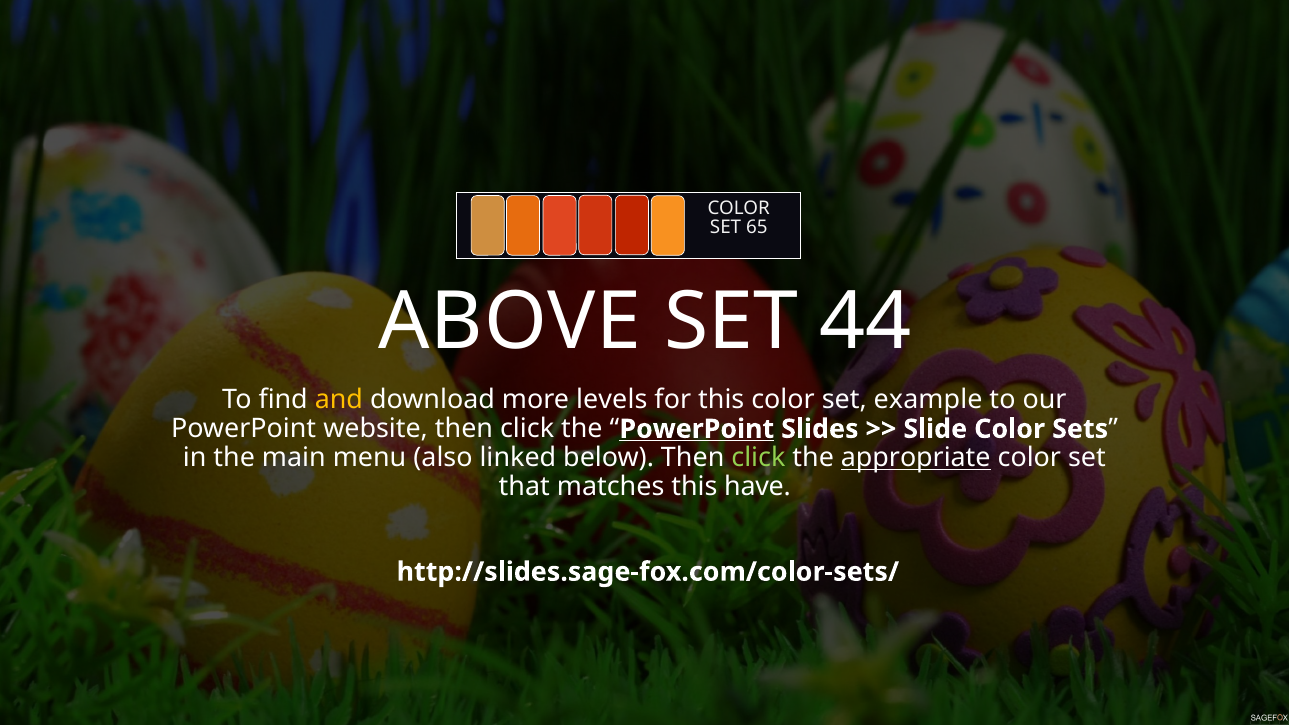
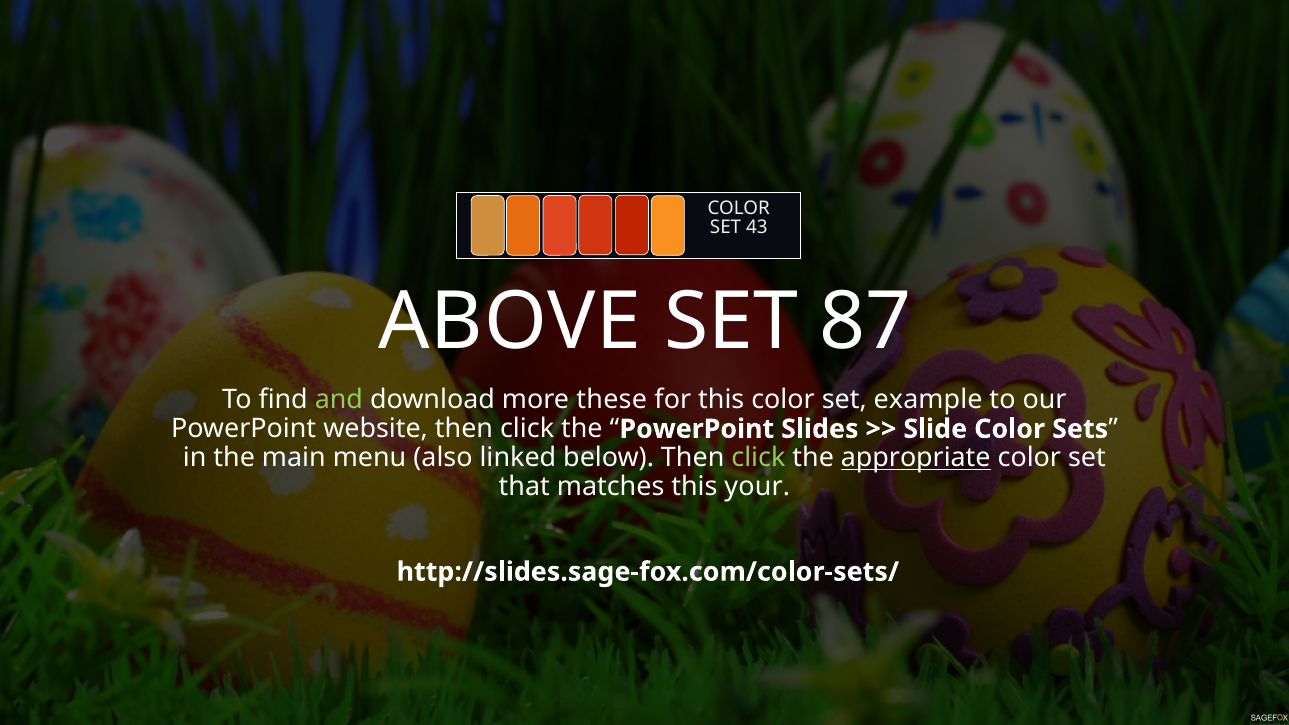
65: 65 -> 43 (757, 227)
44: 44 -> 87 (865, 322)
and colour: yellow -> light green (339, 400)
levels: levels -> these (612, 400)
PowerPoint underline: present -> none (697, 429)
have: have -> your (757, 487)
